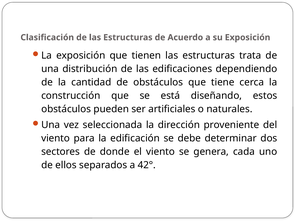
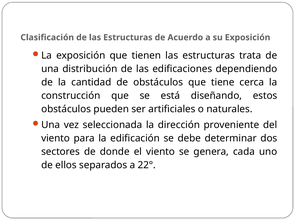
42°: 42° -> 22° (147, 165)
